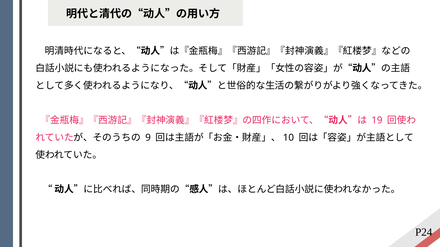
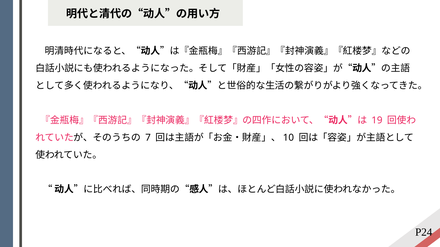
9: 9 -> 7 (148, 138)
